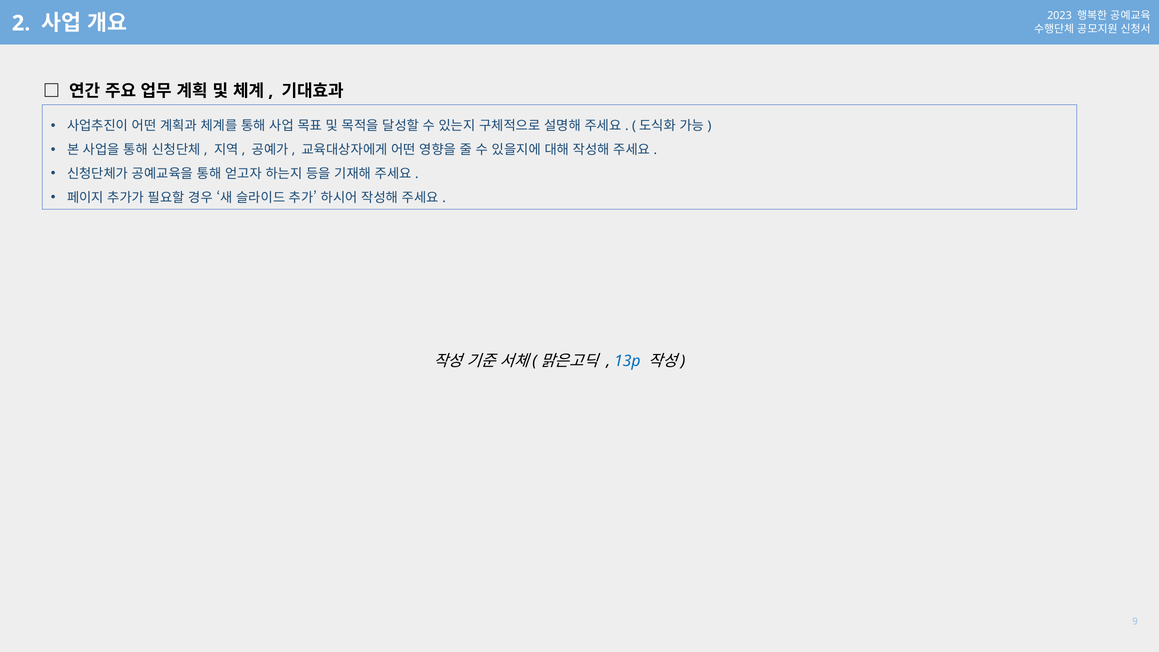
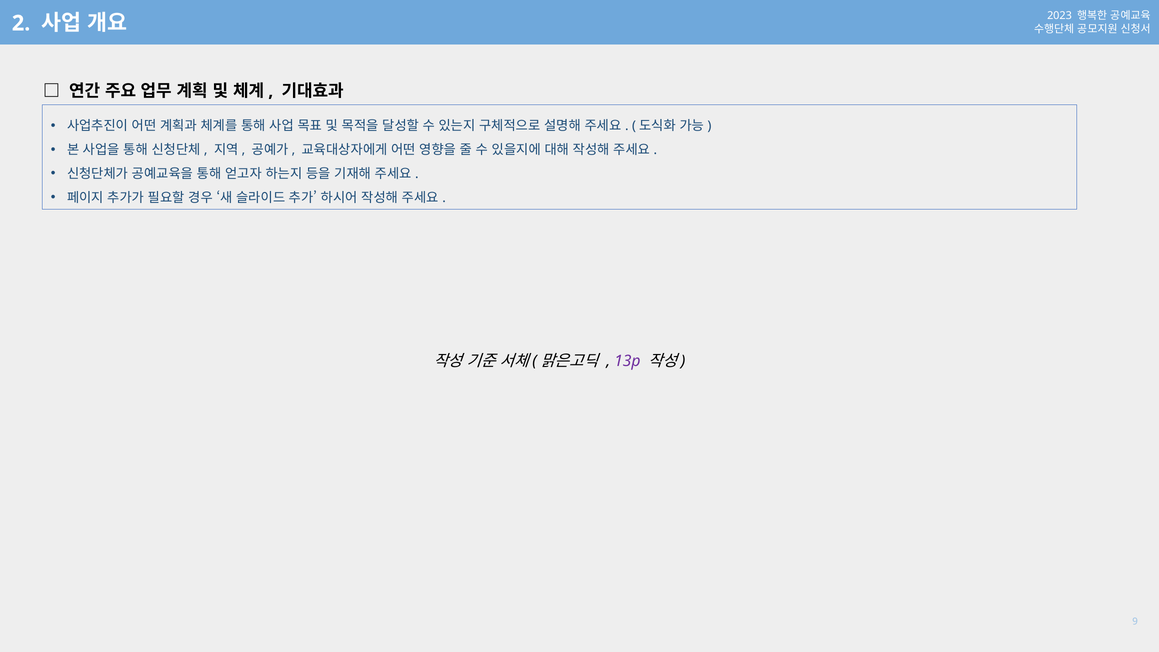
13p colour: blue -> purple (627, 361)
